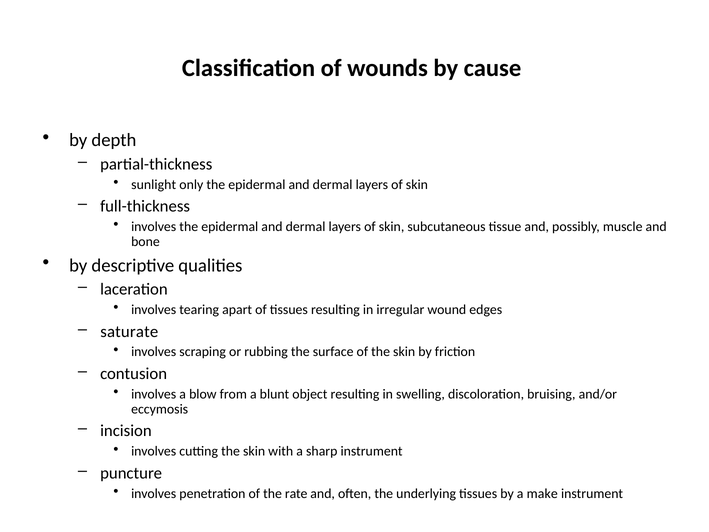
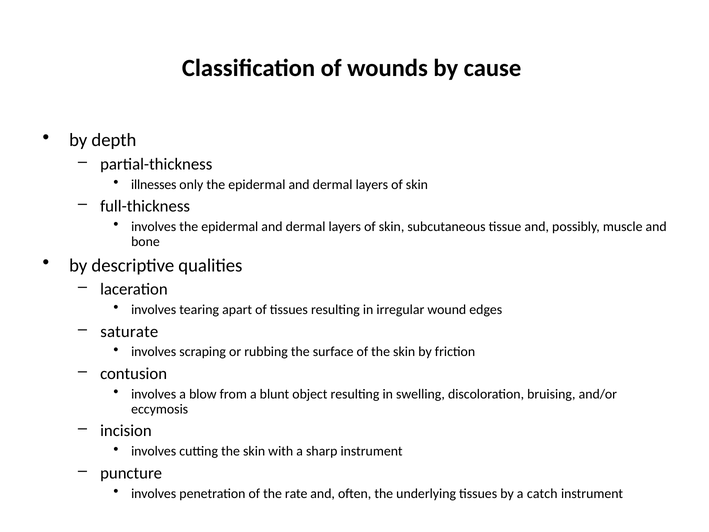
sunlight: sunlight -> illnesses (154, 184)
make: make -> catch (542, 493)
